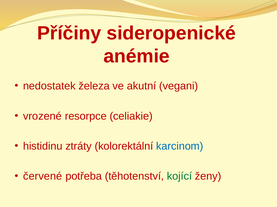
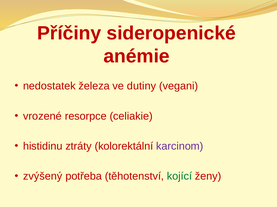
akutní: akutní -> dutiny (142, 86)
karcinom colour: blue -> purple (180, 147)
červené: červené -> zvýšený (43, 177)
